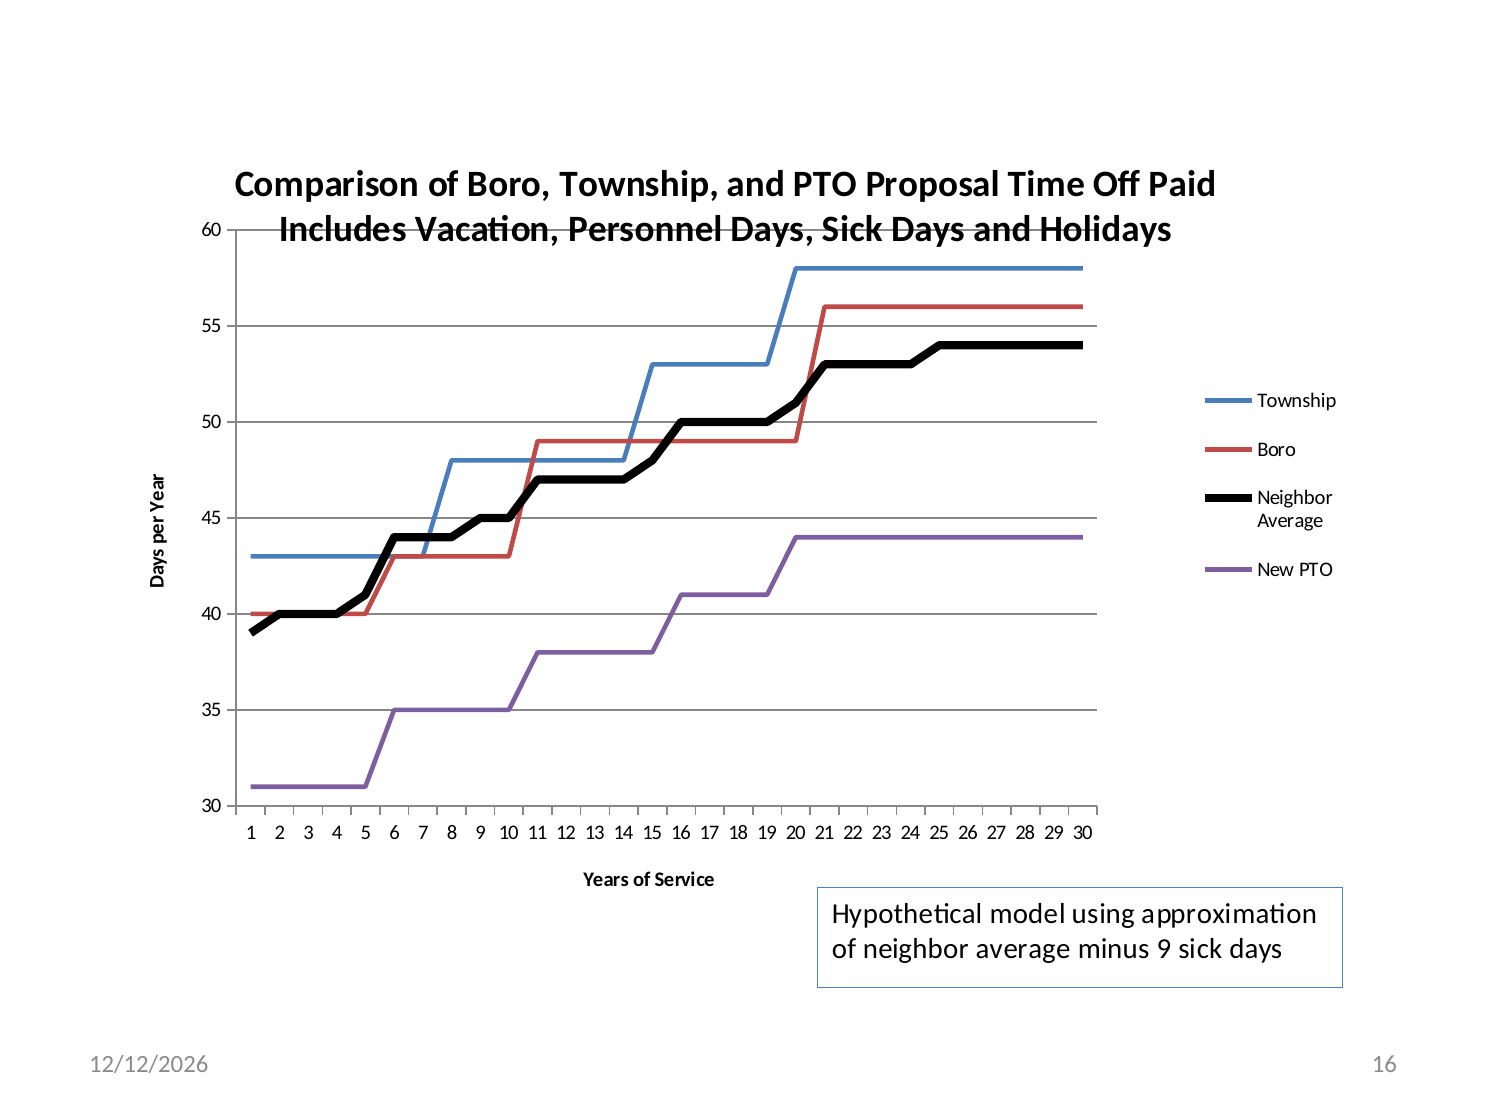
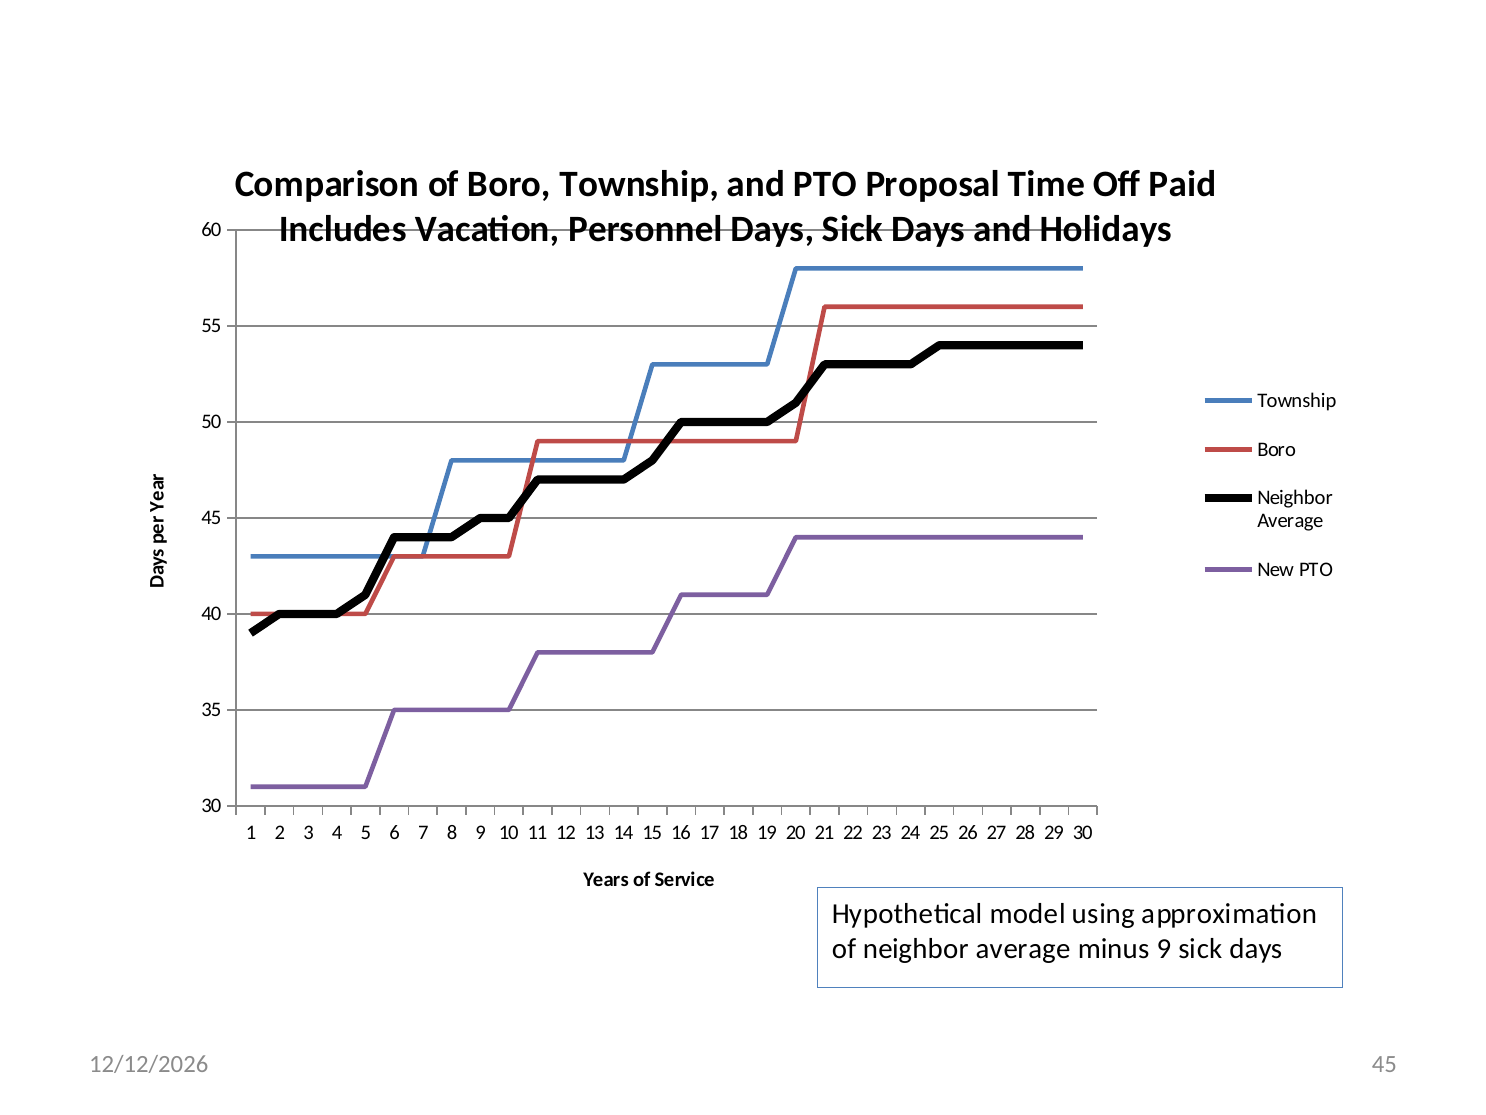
16: 16 -> 45 (1384, 1064)
